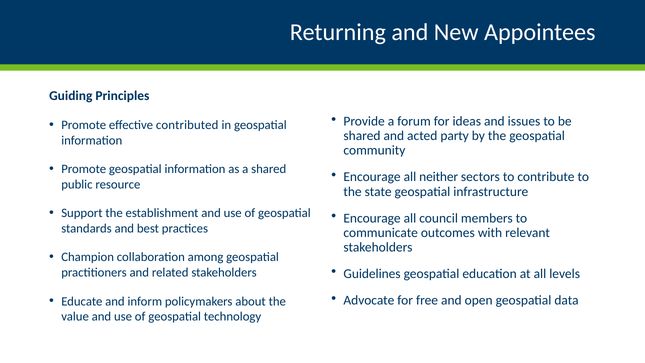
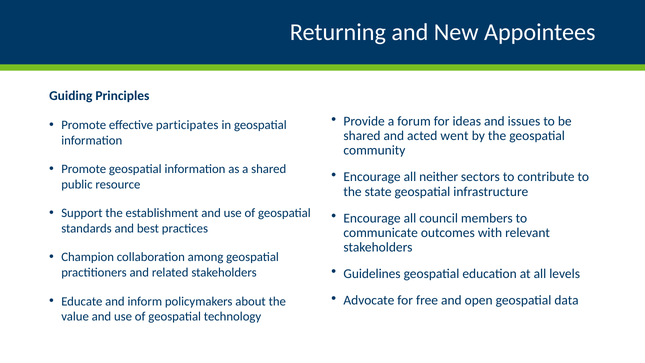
contributed: contributed -> participates (187, 125)
party: party -> went (455, 136)
